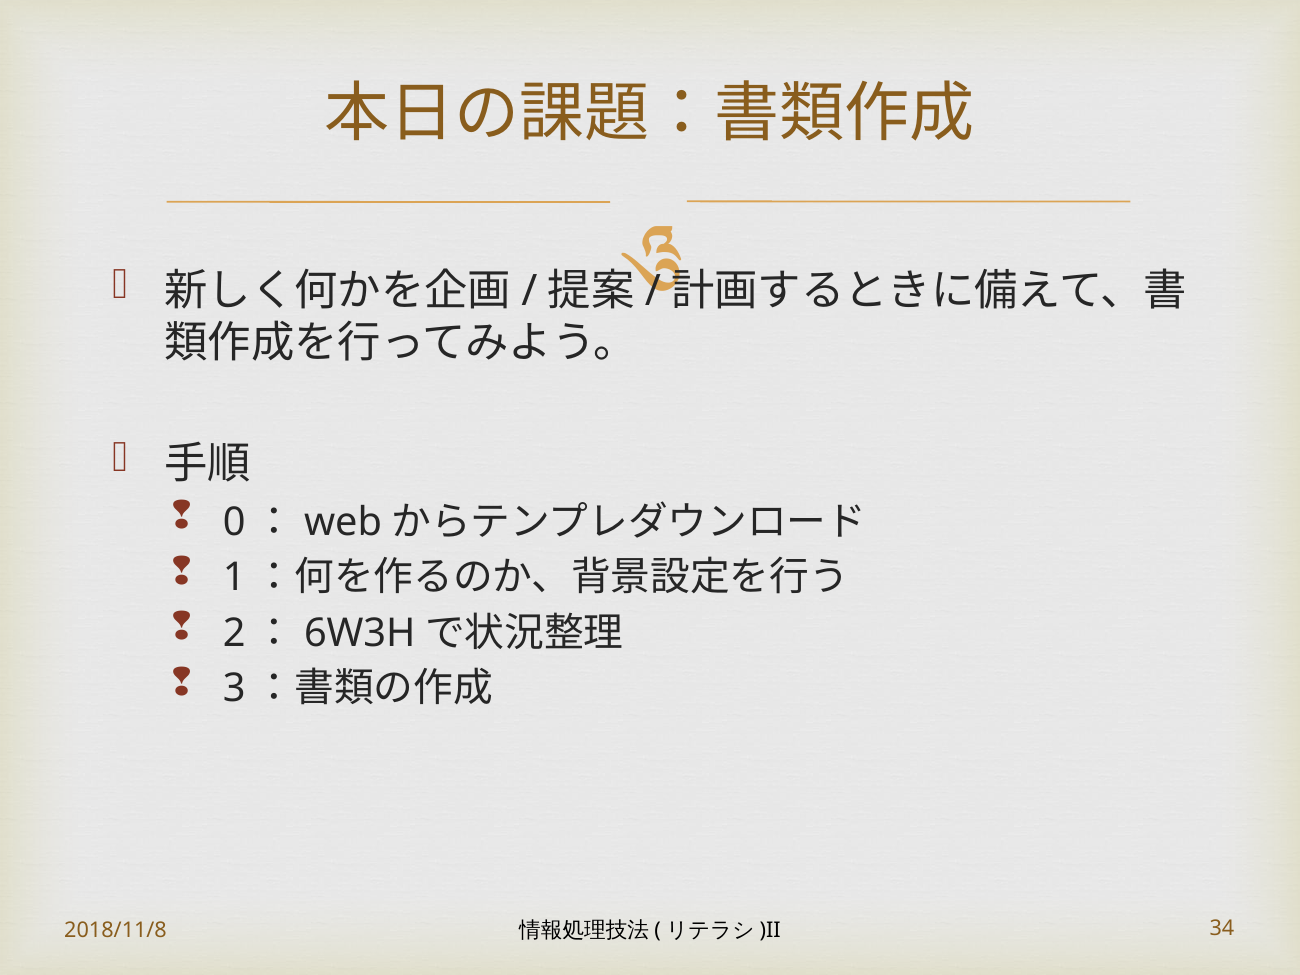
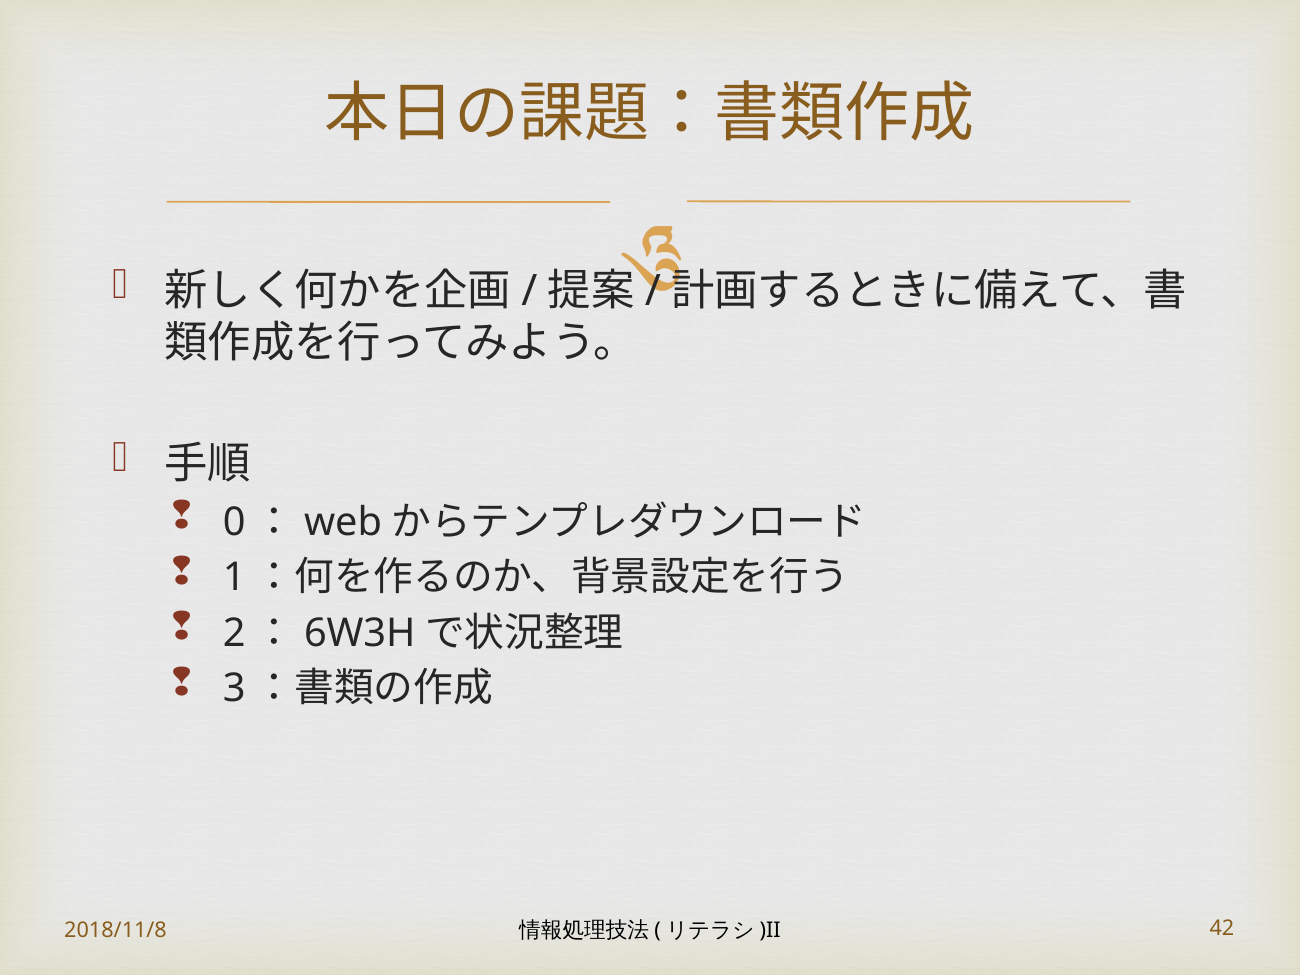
34: 34 -> 42 (1222, 929)
